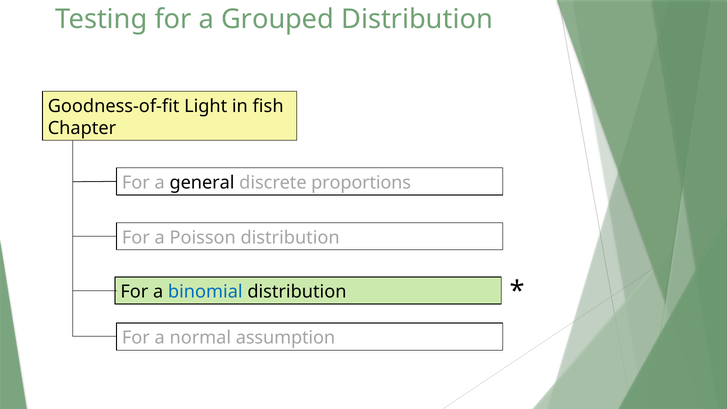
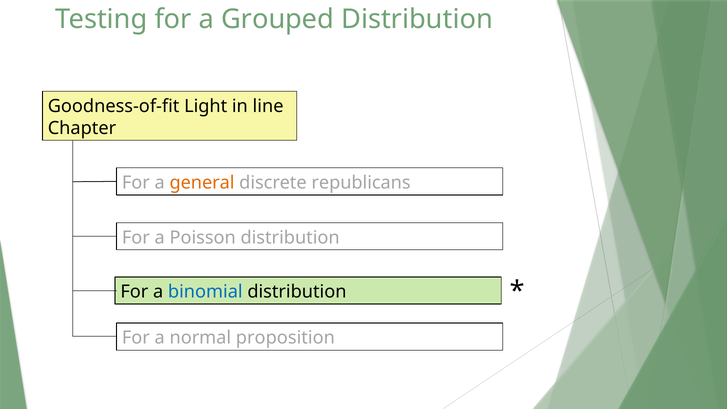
fish: fish -> line (268, 106)
general colour: black -> orange (202, 183)
proportions: proportions -> republicans (361, 183)
assumption: assumption -> proposition (285, 338)
